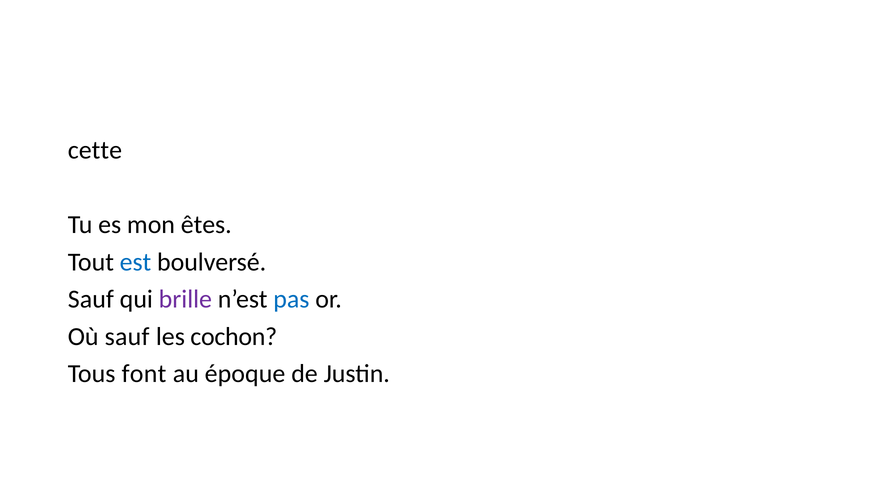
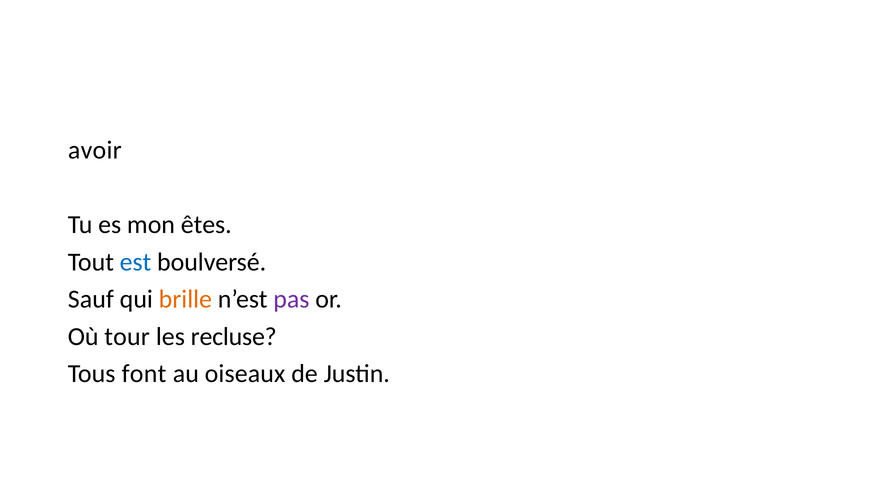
cette: cette -> avoir (95, 150)
brille colour: purple -> orange (185, 299)
pas colour: blue -> purple (291, 299)
Où sauf: sauf -> tour (127, 337)
cochon: cochon -> recluse (234, 337)
époque: époque -> oiseaux (245, 374)
